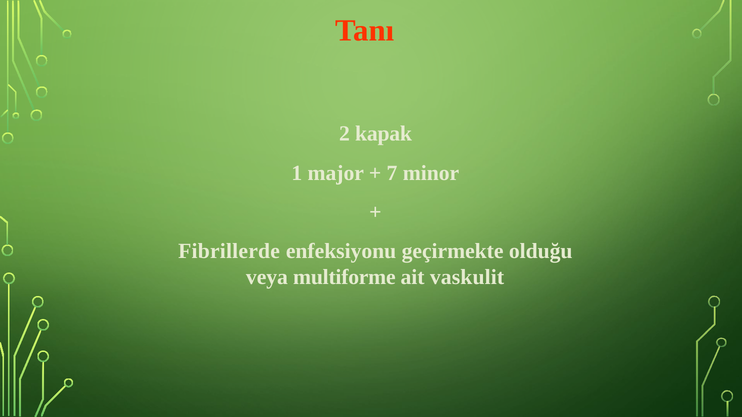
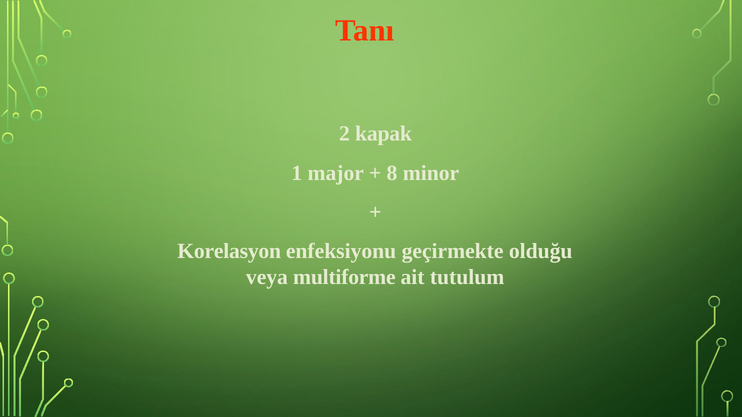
7: 7 -> 8 (392, 173)
Fibrillerde: Fibrillerde -> Korelasyon (229, 251)
vaskulit: vaskulit -> tutulum (467, 277)
